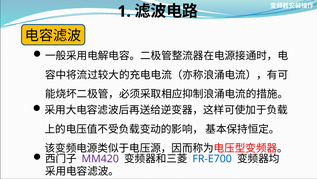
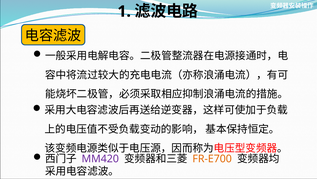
FR-E700 colour: blue -> orange (212, 158)
